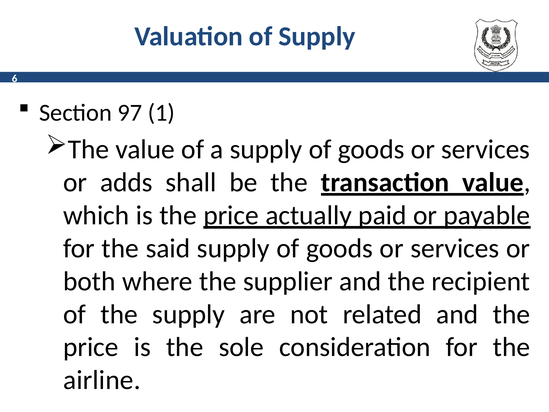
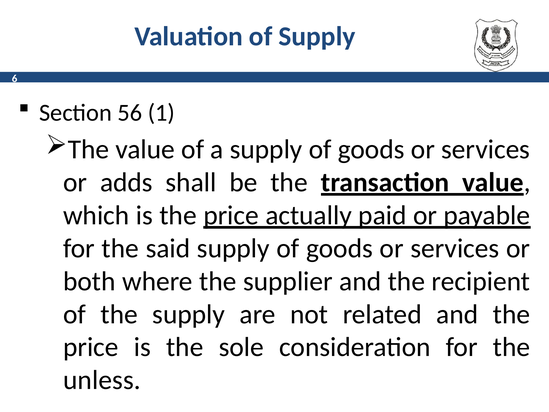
97: 97 -> 56 (130, 113)
airline: airline -> unless (102, 380)
